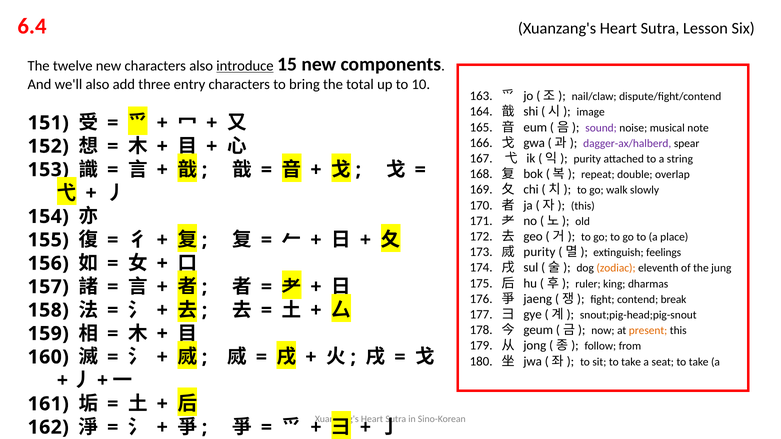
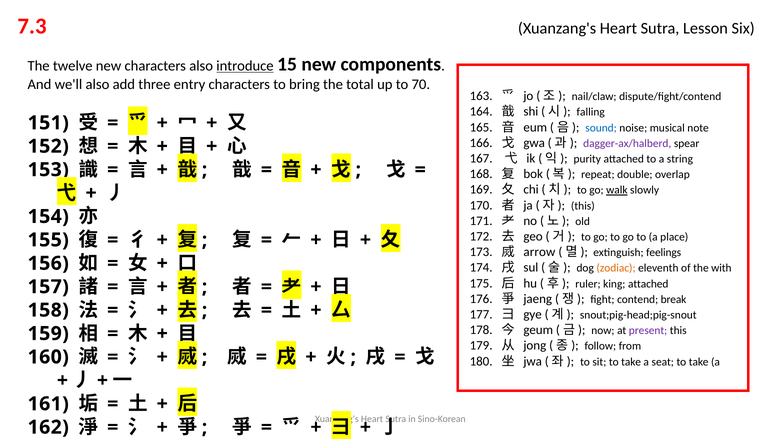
6.4: 6.4 -> 7.3 (32, 26)
10: 10 -> 70 (421, 85)
image: image -> falling (591, 112)
sound colour: purple -> blue (601, 128)
walk underline: none -> present (617, 190)
purity: purity -> arrow (539, 252)
jung: jung -> with (721, 268)
king dharmas: dharmas -> attached (648, 284)
present colour: orange -> purple (648, 331)
